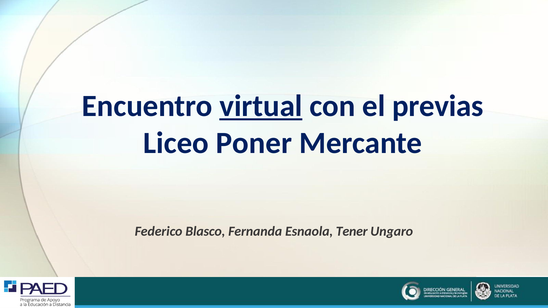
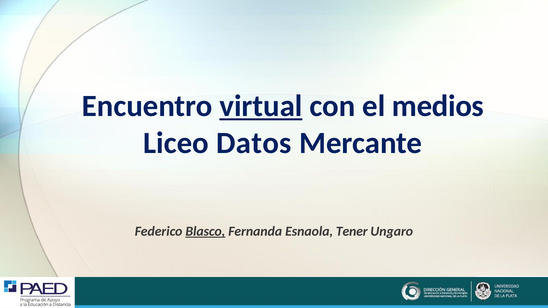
previas: previas -> medios (438, 106)
Poner: Poner -> Datos (254, 143)
Blasco underline: none -> present (205, 231)
